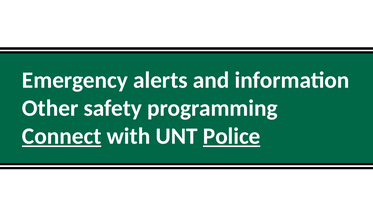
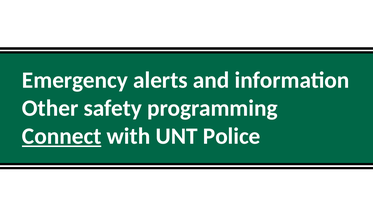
Police underline: present -> none (232, 136)
